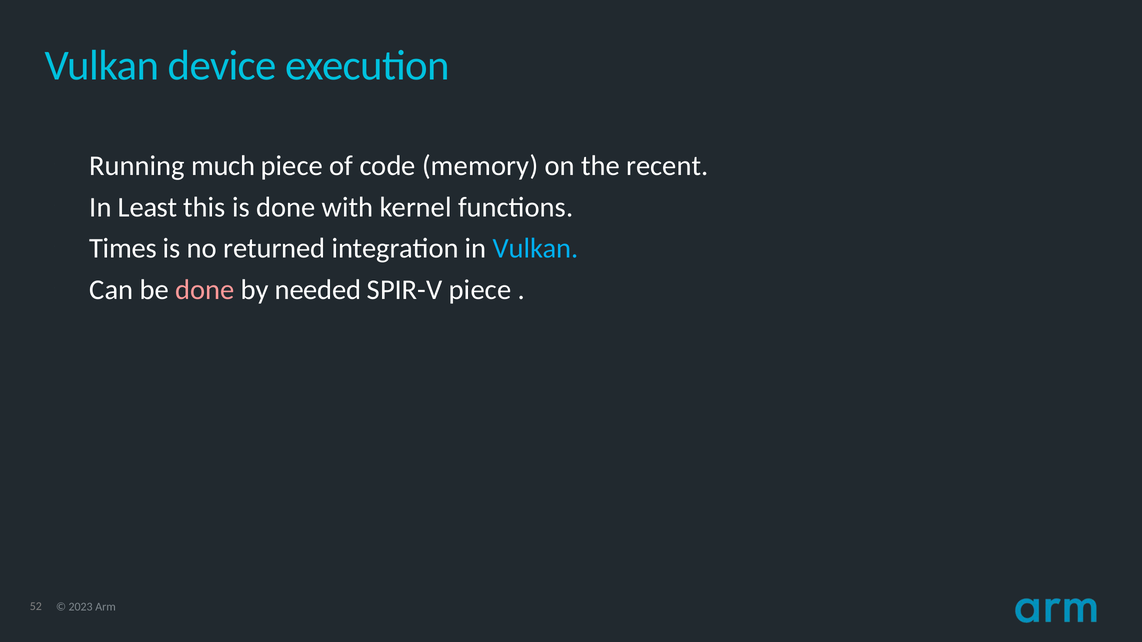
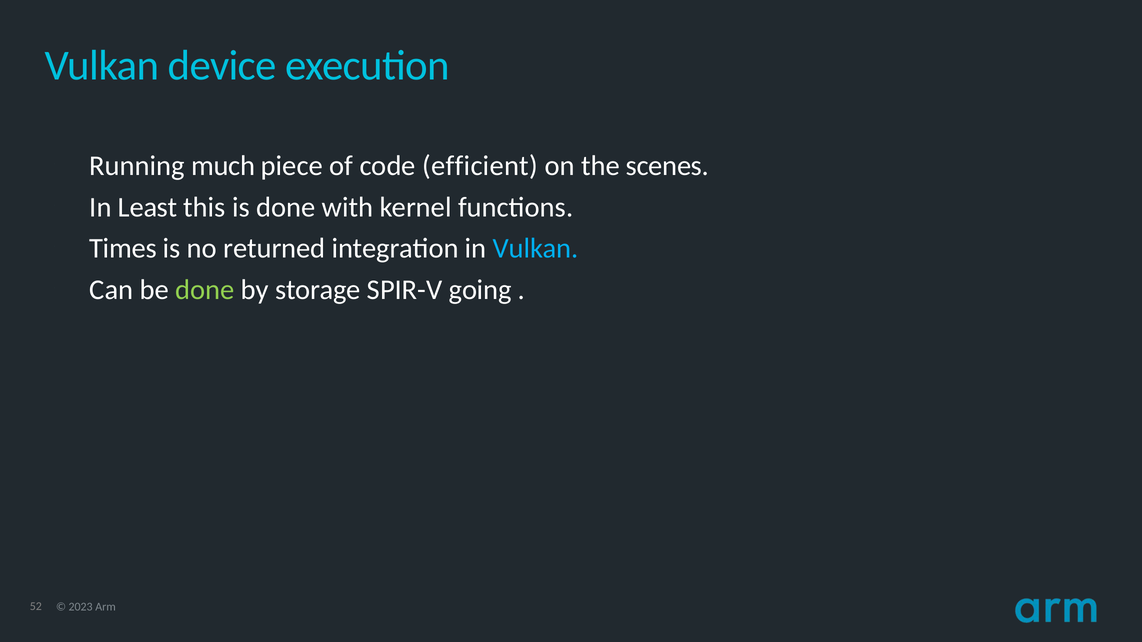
memory: memory -> efficient (480, 166)
recent: recent -> scenes (667, 166)
done colour: pink -> light green (205, 290)
needed: needed -> storage (318, 290)
SPIR-V piece: piece -> going (480, 290)
